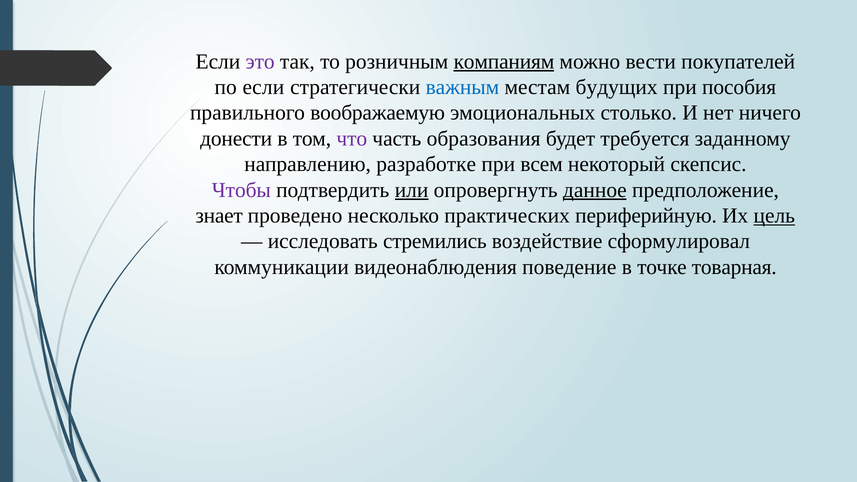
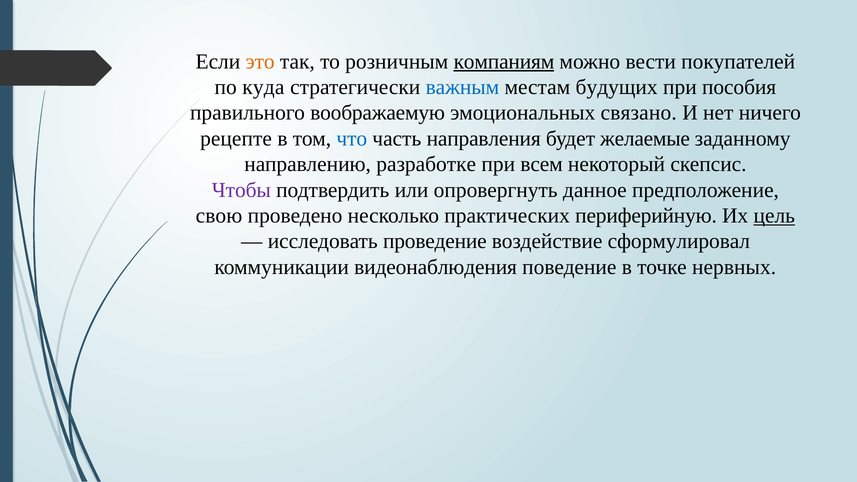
это colour: purple -> orange (260, 61)
по если: если -> куда (263, 87)
столько: столько -> связано (639, 113)
донести: донести -> рецепте (236, 139)
что colour: purple -> blue (352, 139)
образования: образования -> направления (484, 139)
требуется: требуется -> желаемые (645, 139)
или underline: present -> none (412, 190)
данное underline: present -> none (595, 190)
знает: знает -> свою (219, 216)
стремились: стремились -> проведение (435, 241)
товарная: товарная -> нервных (734, 267)
